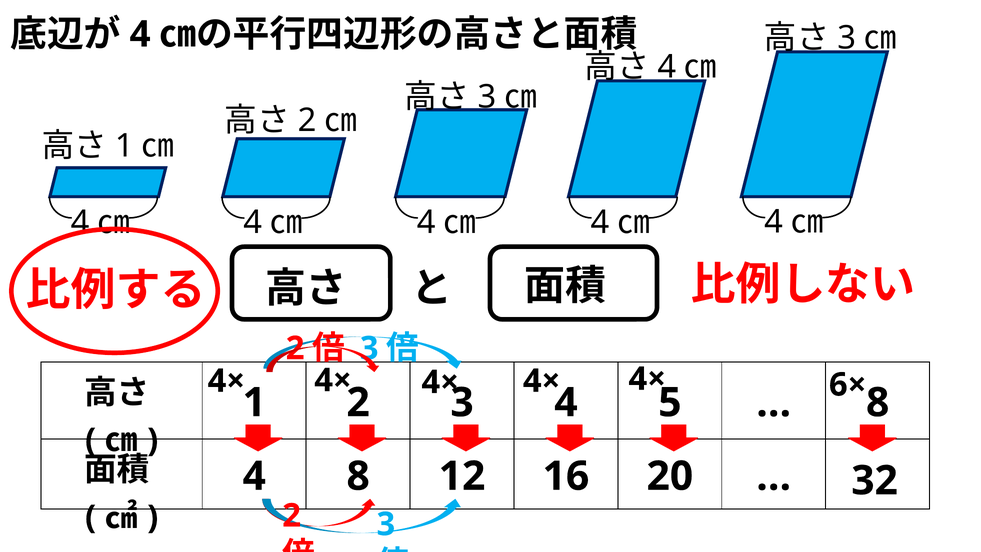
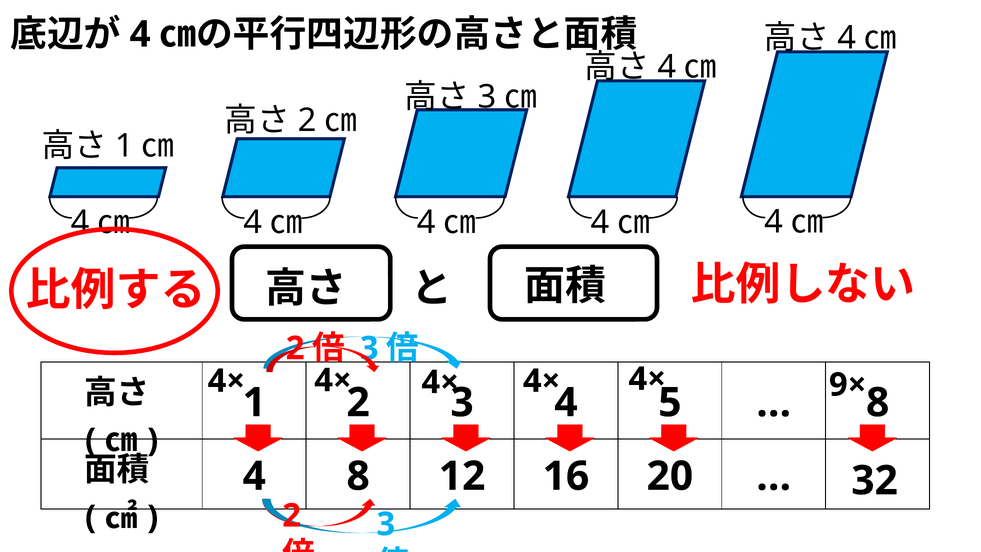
3: 3 -> 4 (847, 38)
6×: 6× -> 9× (848, 385)
